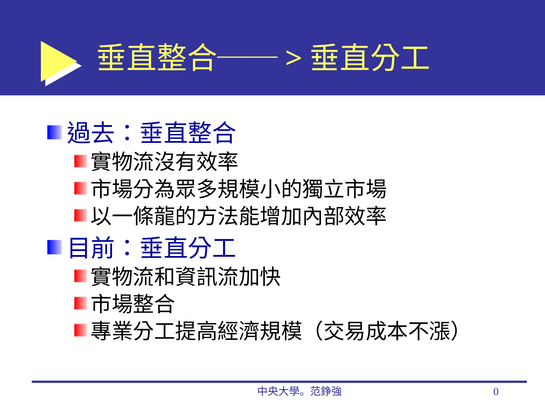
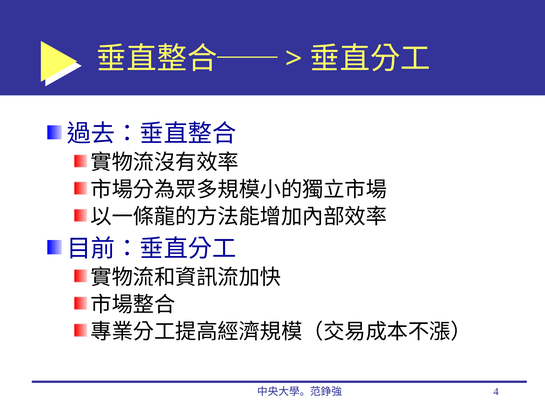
0: 0 -> 4 (496, 391)
